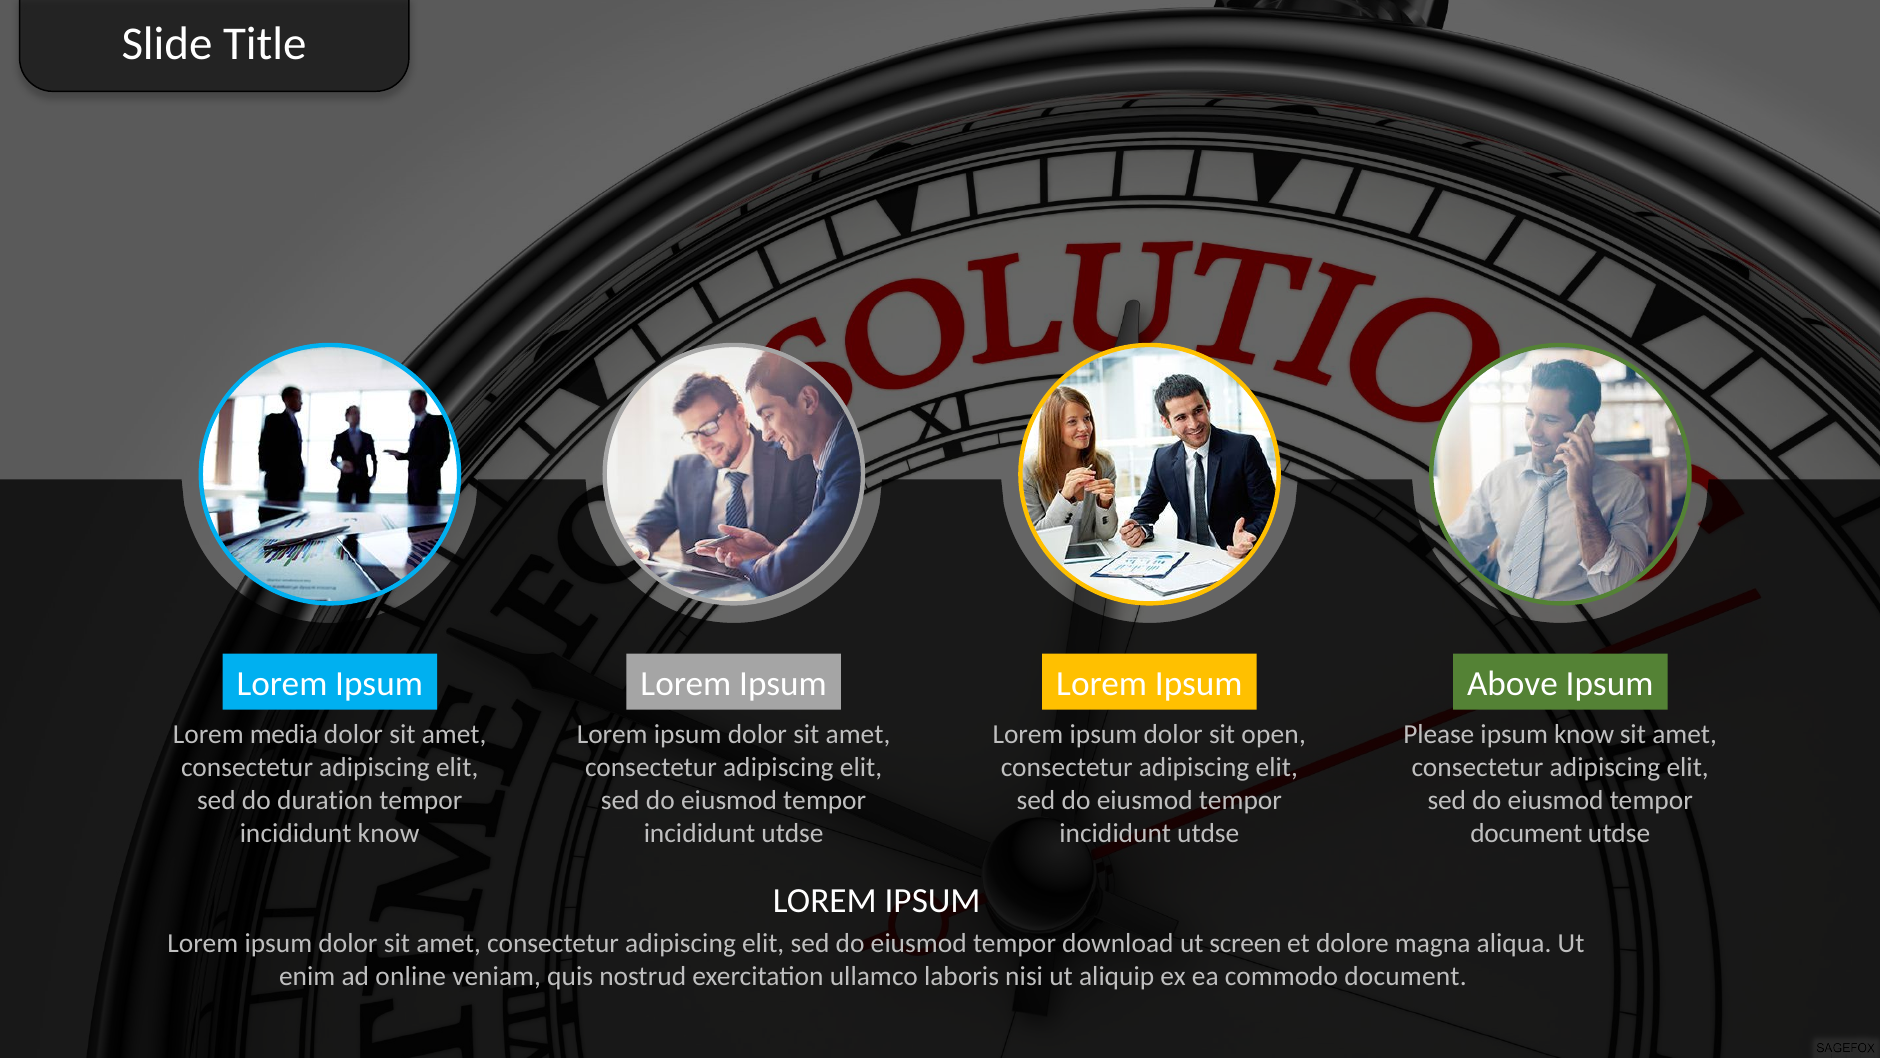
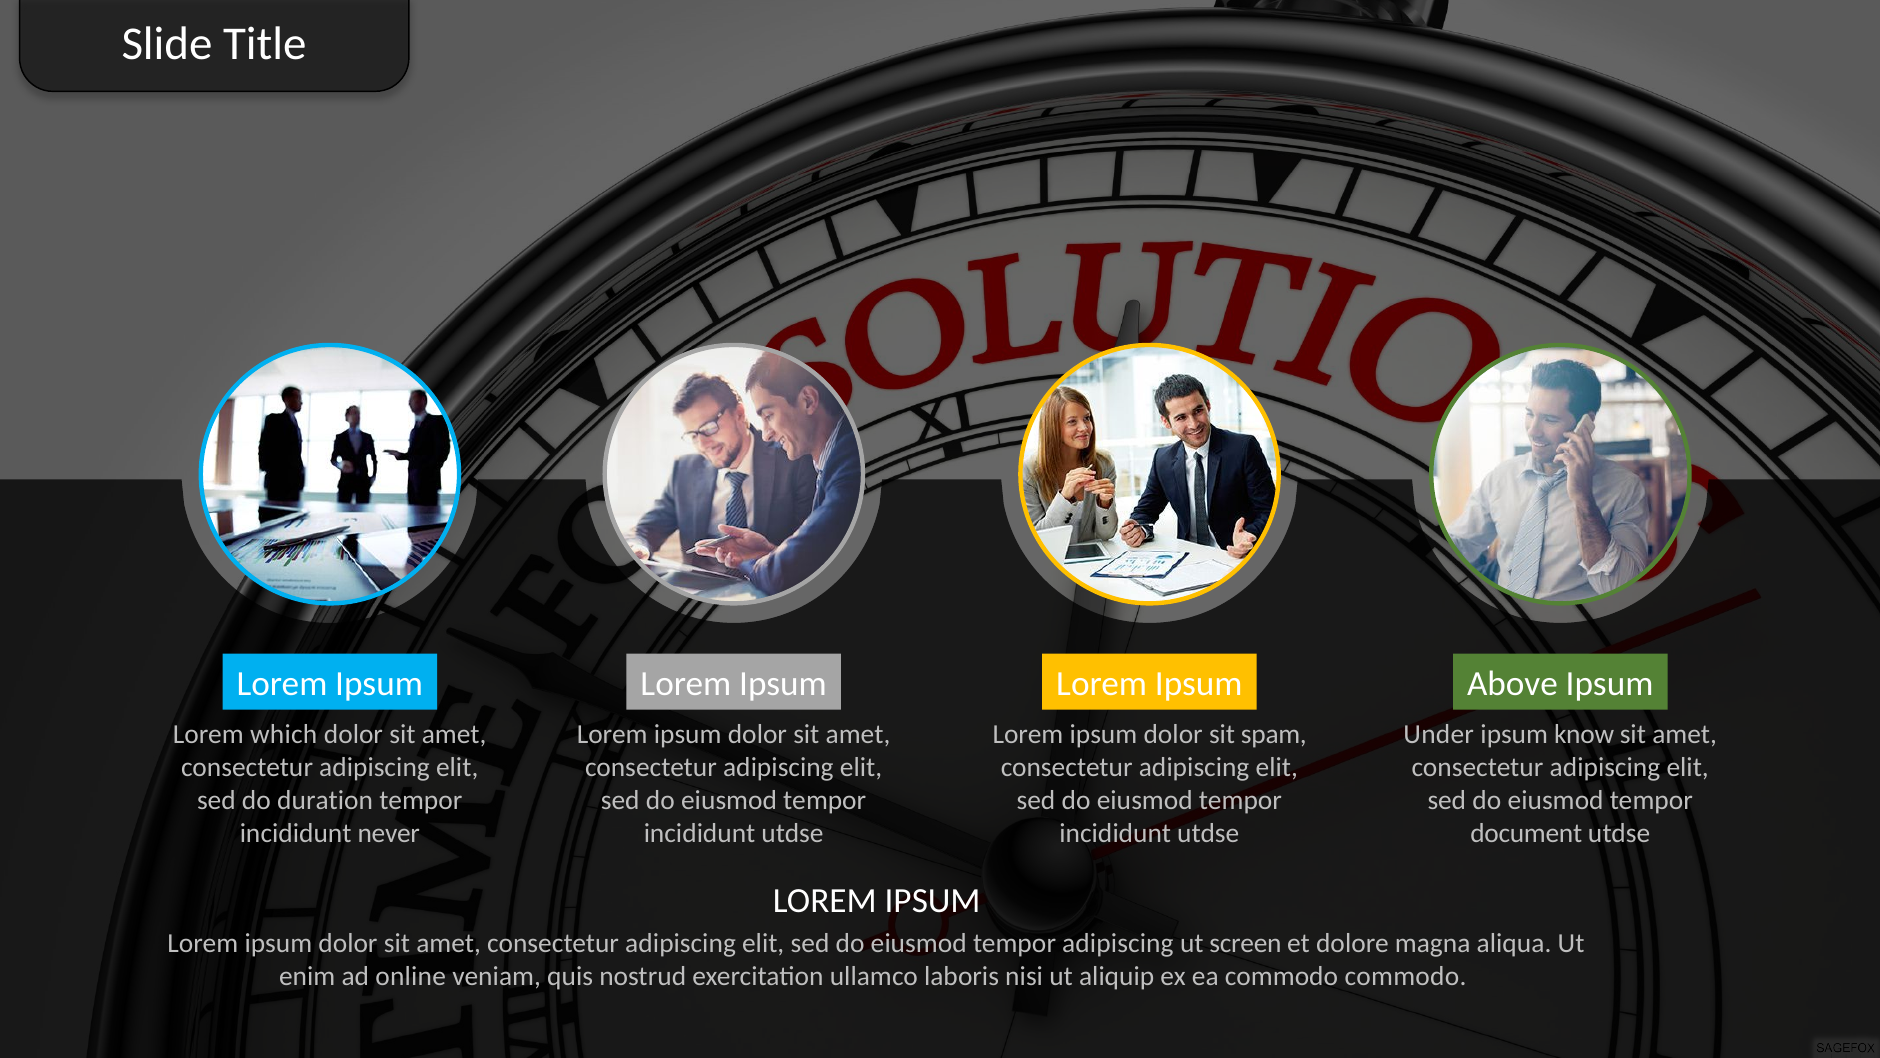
media: media -> which (284, 734)
open: open -> spam (1274, 734)
Please: Please -> Under (1439, 734)
incididunt know: know -> never (389, 833)
tempor download: download -> adipiscing (1118, 943)
commodo document: document -> commodo (1406, 976)
